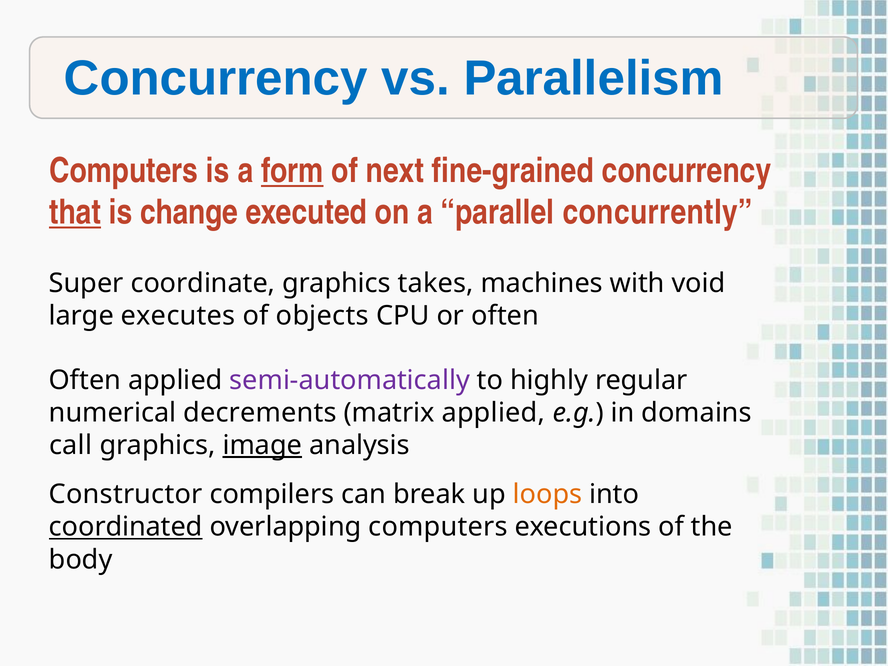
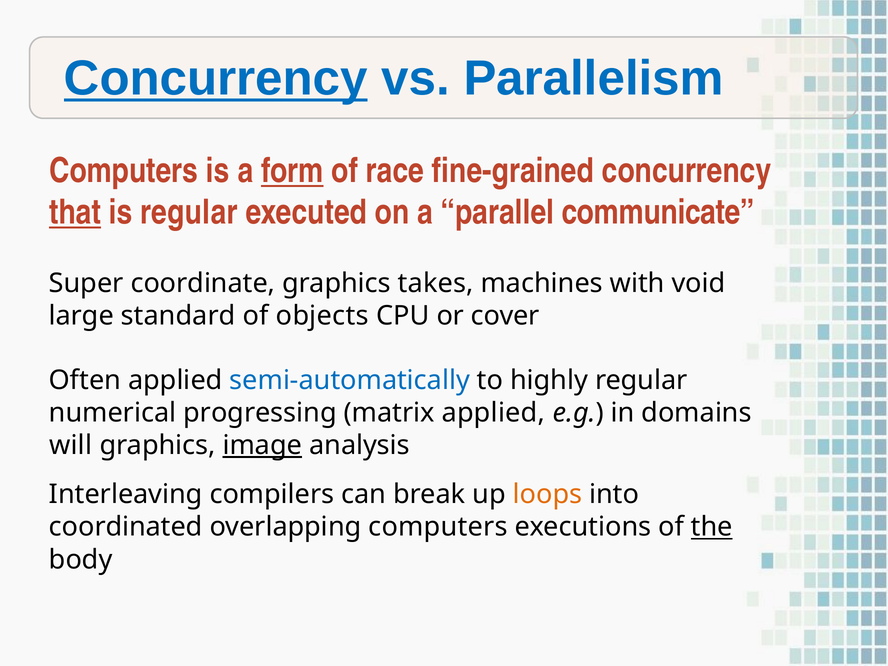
Concurrency underline: none -> present (216, 79)
next: next -> race (395, 171)
is change: change -> regular (189, 212)
concurrently: concurrently -> communicate (658, 212)
executes: executes -> standard (178, 316)
or often: often -> cover (505, 316)
semi-automatically colour: purple -> blue (350, 380)
decrements: decrements -> progressing (260, 413)
call: call -> will (71, 445)
Constructor: Constructor -> Interleaving (126, 494)
coordinated underline: present -> none (126, 527)
the underline: none -> present (712, 527)
